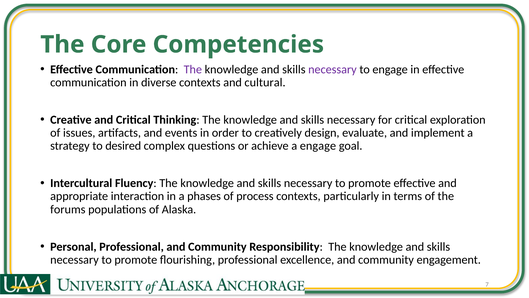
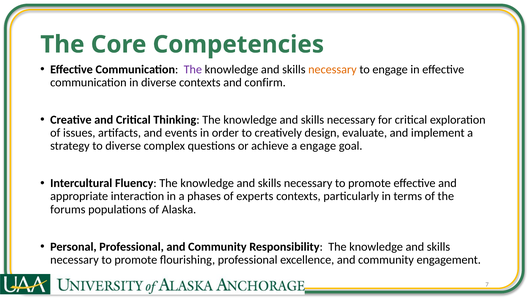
necessary colour: purple -> orange (332, 69)
cultural: cultural -> confirm (265, 82)
to desired: desired -> diverse (123, 146)
process: process -> experts (255, 196)
